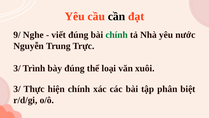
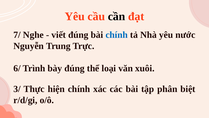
9/: 9/ -> 7/ (17, 35)
chính colour: green -> blue (117, 35)
3/: 3/ -> 6/ (17, 68)
